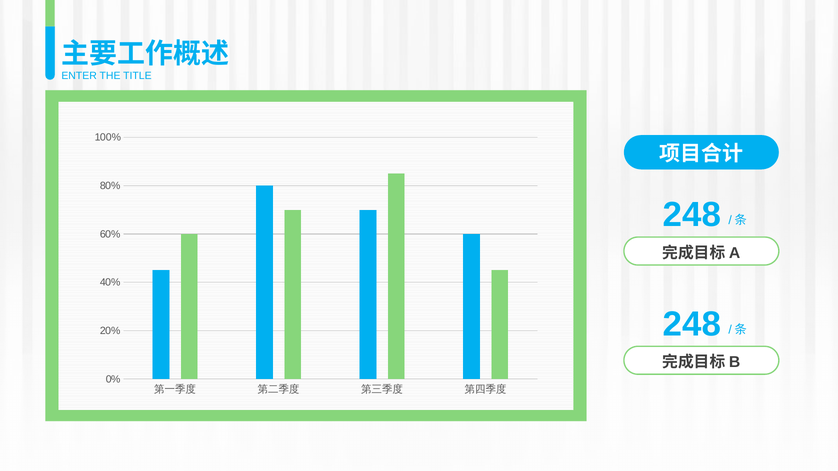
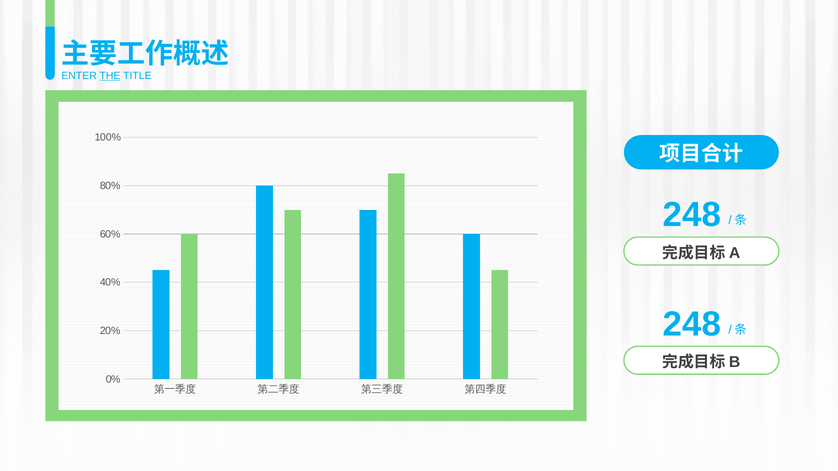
THE underline: none -> present (110, 76)
